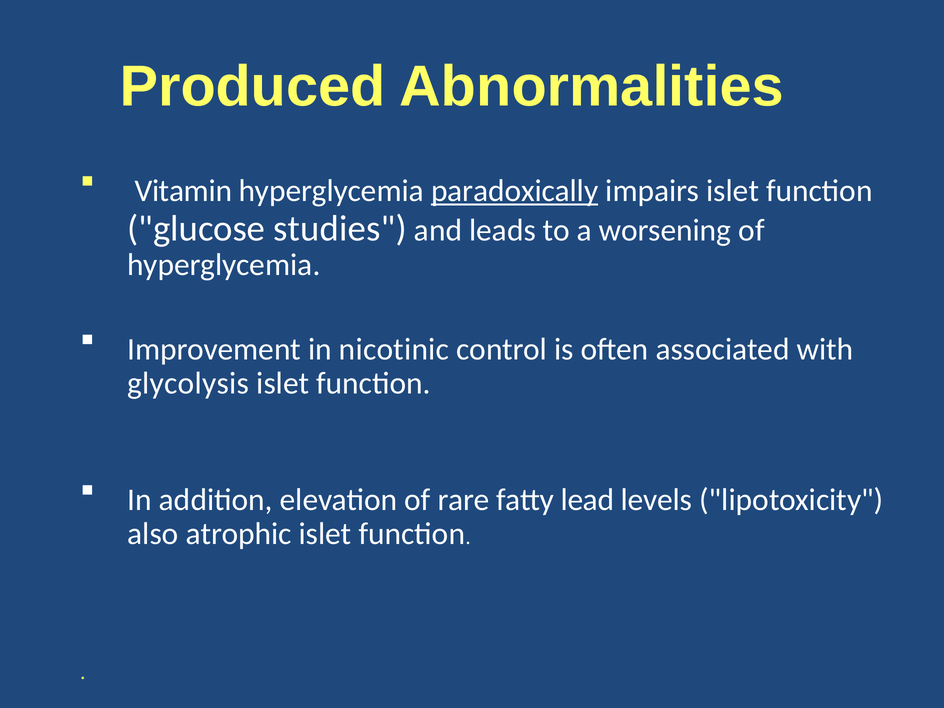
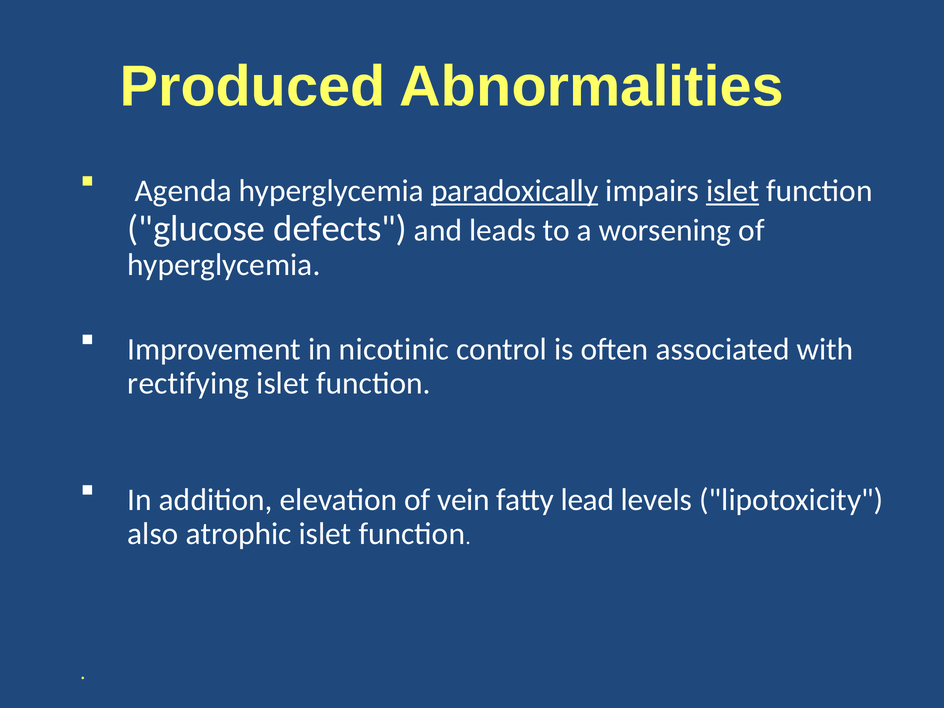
Vitamin: Vitamin -> Agenda (183, 191)
islet underline: none -> present (733, 191)
studies: studies -> defects (340, 228)
glycolysis: glycolysis -> rectifying (188, 384)
rare: rare -> vein (464, 500)
